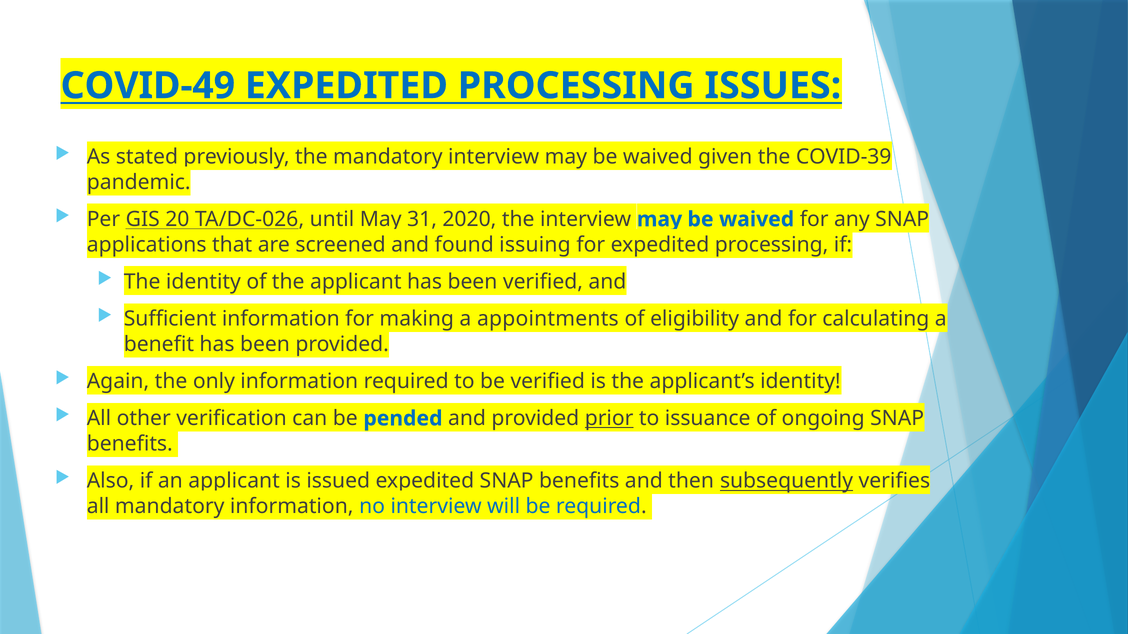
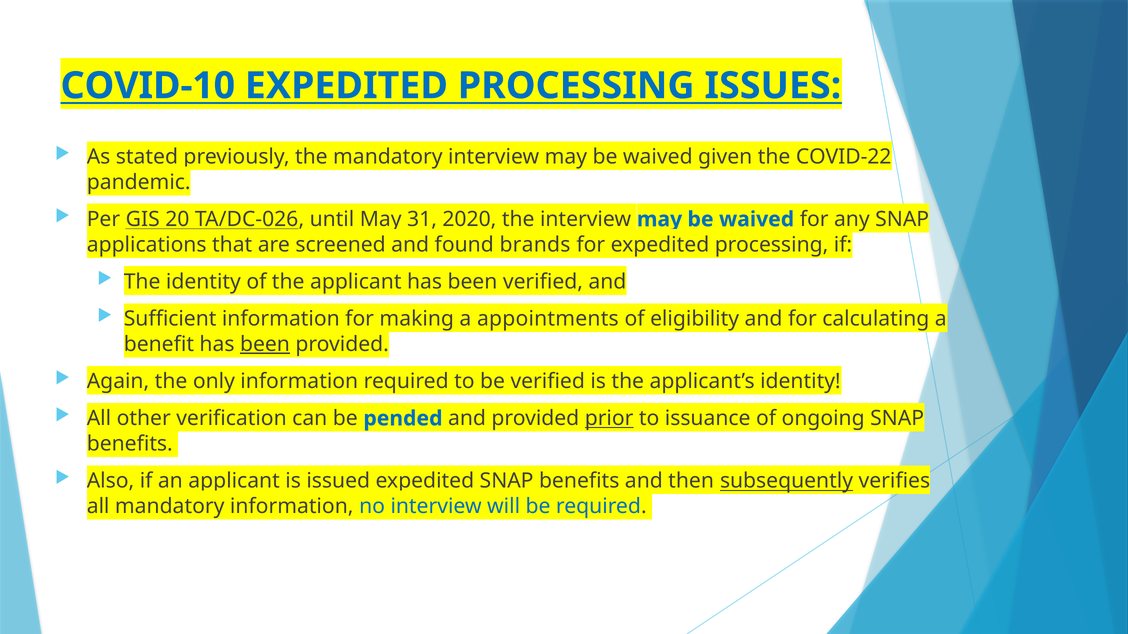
COVID-49: COVID-49 -> COVID-10 (148, 86)
COVID-39: COVID-39 -> COVID-22 (844, 157)
issuing: issuing -> brands (535, 245)
been underline: none -> present (265, 345)
